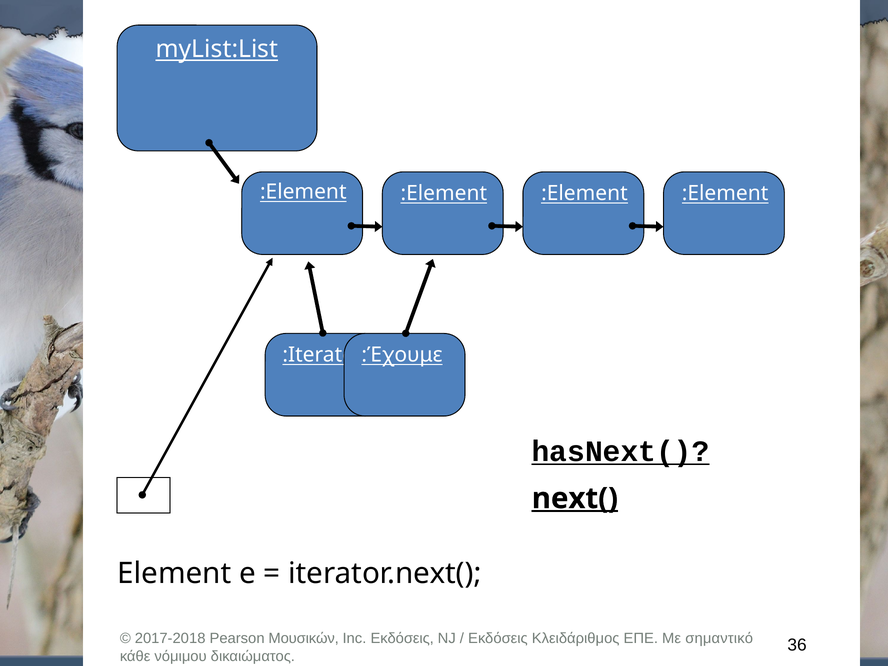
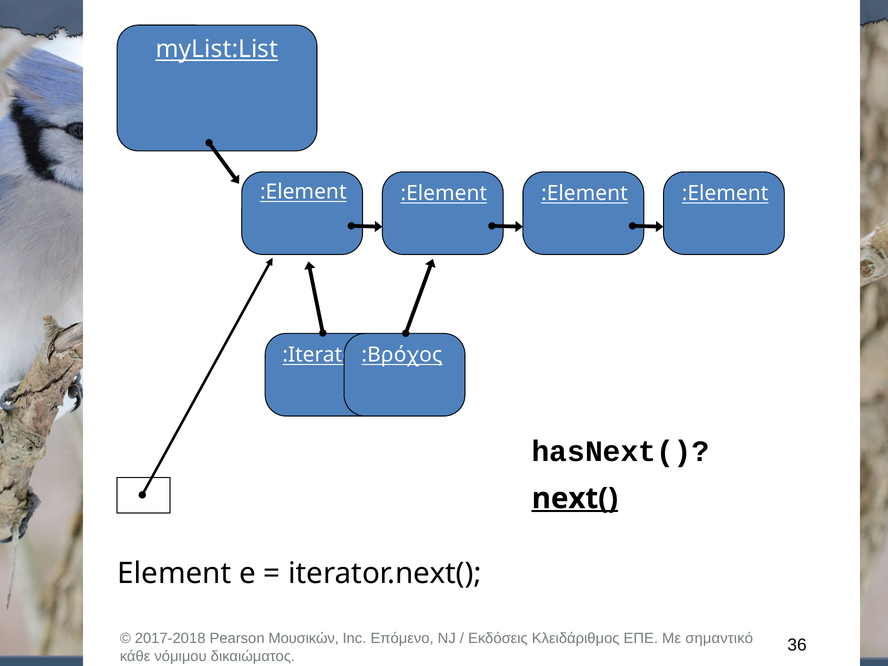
:Έχουμε: :Έχουμε -> :Βρόχος (402, 355)
hasNext( underline: present -> none (621, 451)
Inc Εκδόσεις: Εκδόσεις -> Επόμενο (402, 638)
